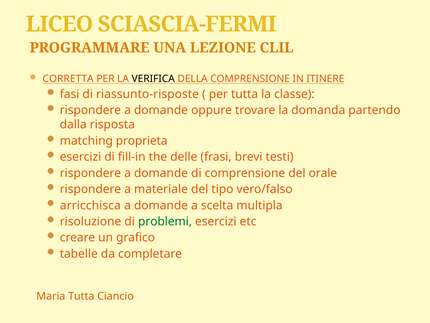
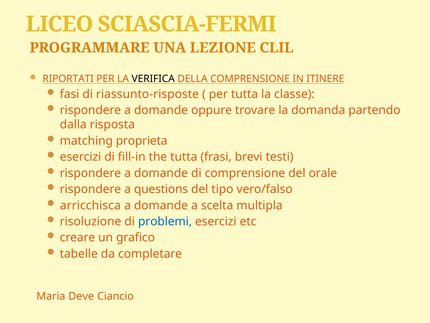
CORRETTA: CORRETTA -> RIPORTATI (68, 79)
the delle: delle -> tutta (184, 157)
materiale: materiale -> questions (161, 189)
problemi colour: green -> blue (165, 221)
Maria Tutta: Tutta -> Deve (81, 296)
